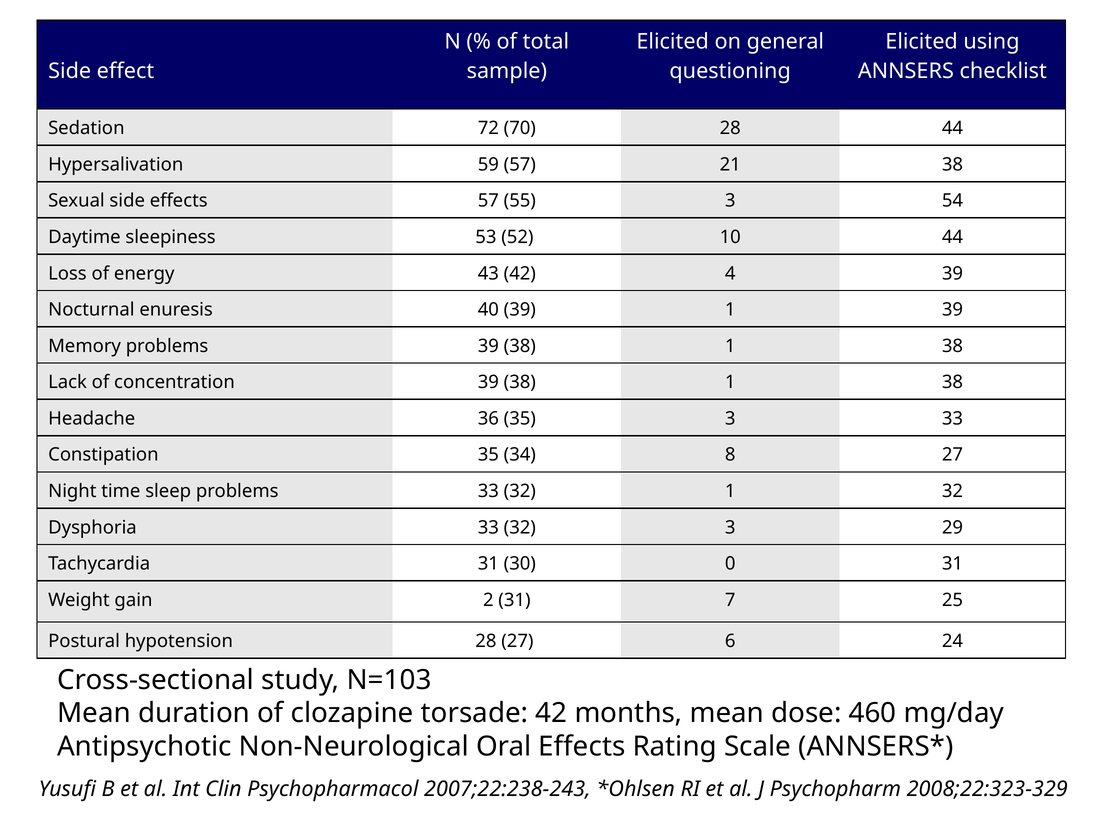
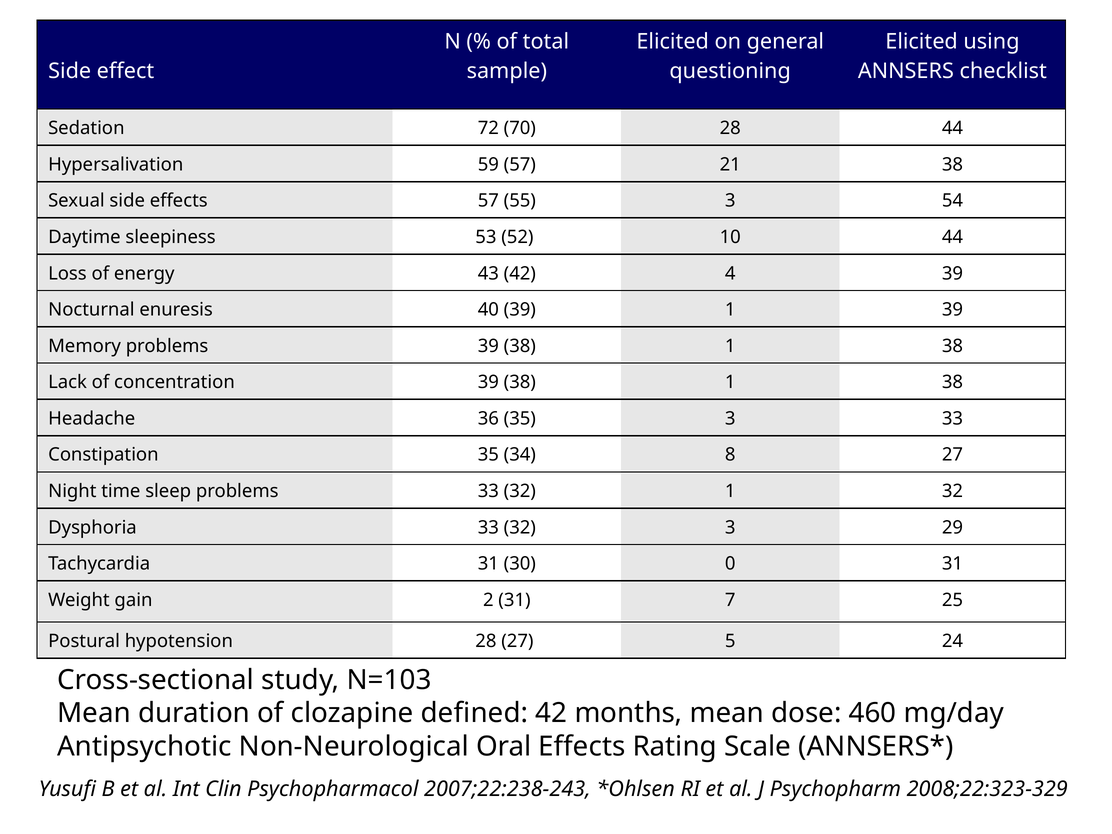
6: 6 -> 5 (730, 641)
torsade: torsade -> defined (475, 713)
